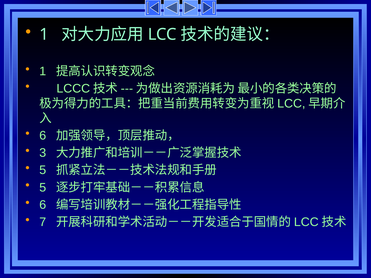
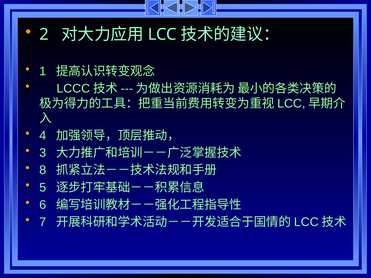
1: 1 -> 2 (44, 35)
6: 6 -> 4 (43, 136)
5: 5 -> 8 (43, 170)
